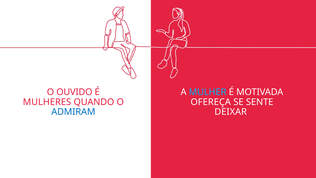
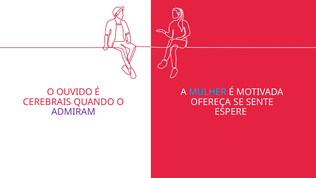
MULHERES: MULHERES -> CEREBRAIS (47, 102)
ADMIRAM colour: blue -> purple (73, 112)
DEIXAR: DEIXAR -> ESPERE (231, 112)
